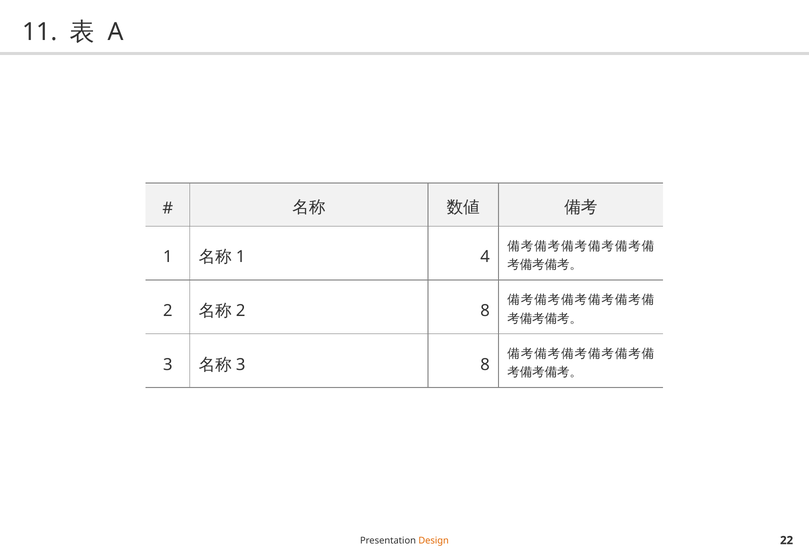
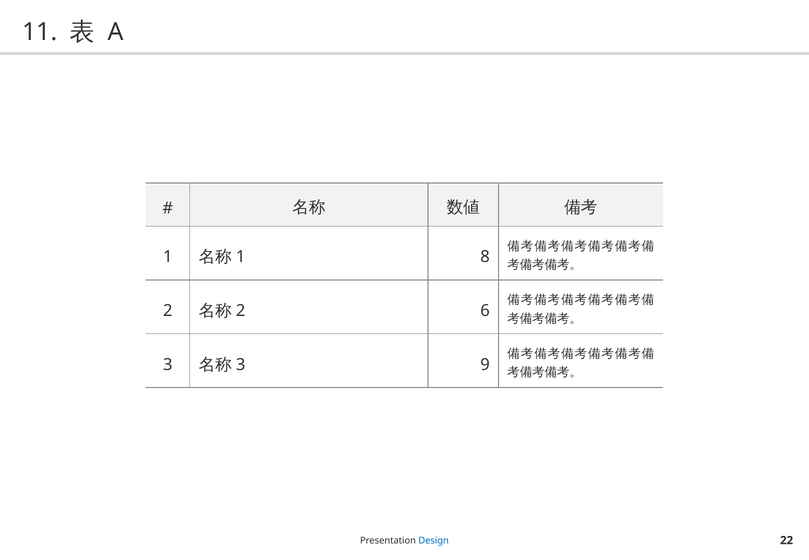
4: 4 -> 8 (485, 257)
8: 8 -> 6 (485, 311)
8: 8 -> 9 (485, 365)
Design colour: orange -> blue (434, 541)
